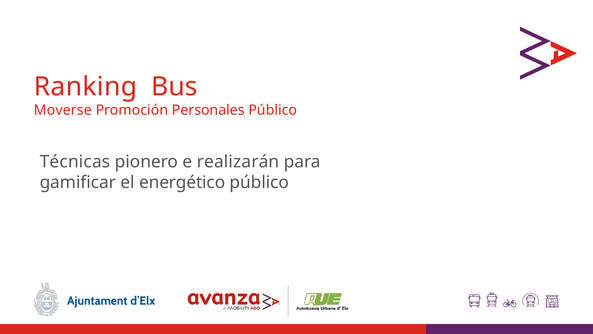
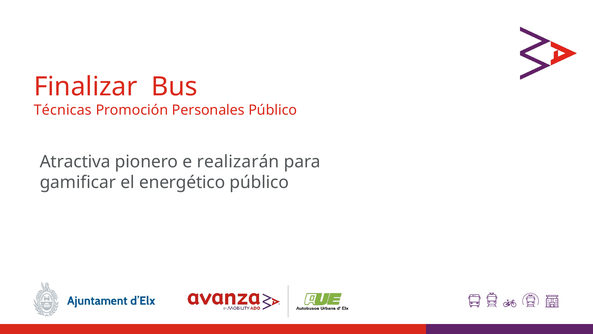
Ranking: Ranking -> Finalizar (86, 87)
Moverse: Moverse -> Técnicas (63, 110)
Técnicas: Técnicas -> Atractiva (75, 162)
